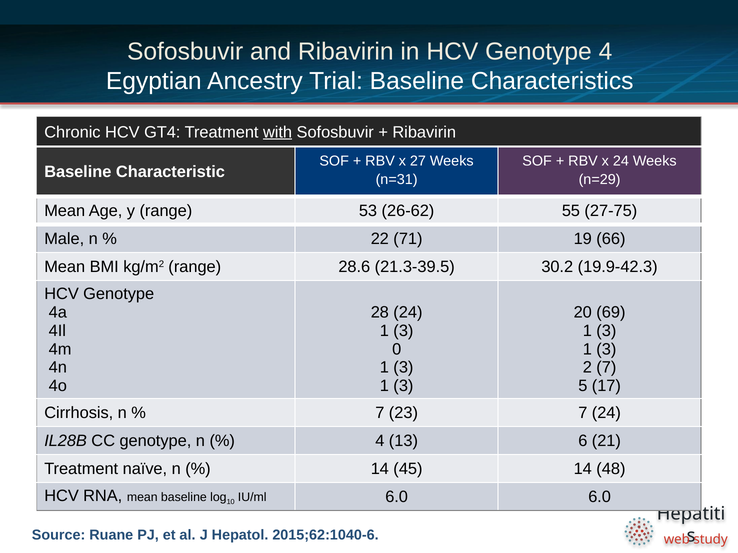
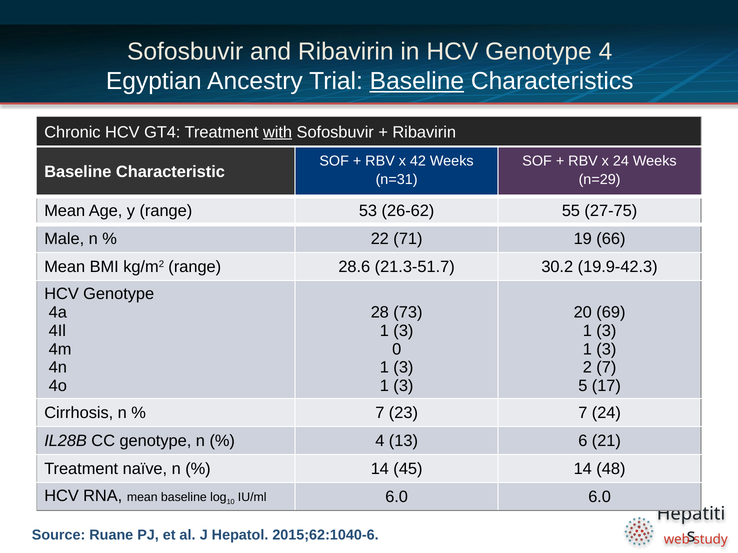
Baseline underline: none -> present (417, 81)
27: 27 -> 42 (418, 161)
21.3-39.5: 21.3-39.5 -> 21.3-51.7 (415, 267)
28 24: 24 -> 73 (408, 313)
